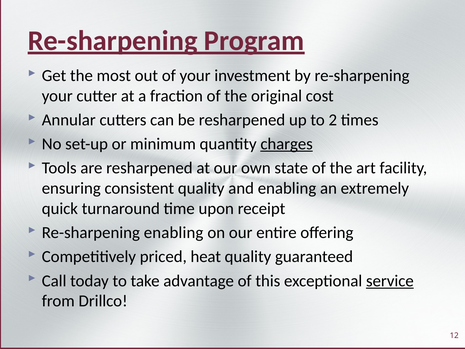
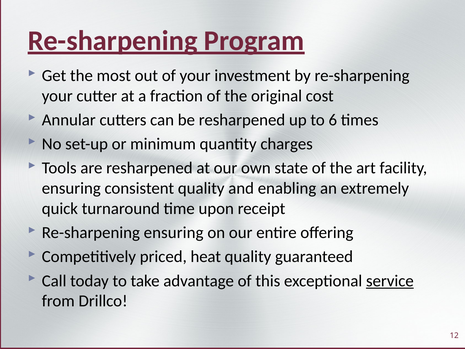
2: 2 -> 6 (333, 120)
charges underline: present -> none (287, 144)
Re-sharpening enabling: enabling -> ensuring (174, 232)
